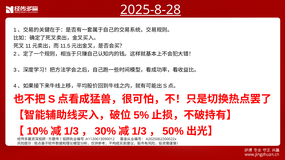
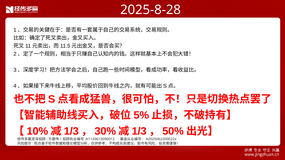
2025-8-28 underline: present -> none (151, 10)
